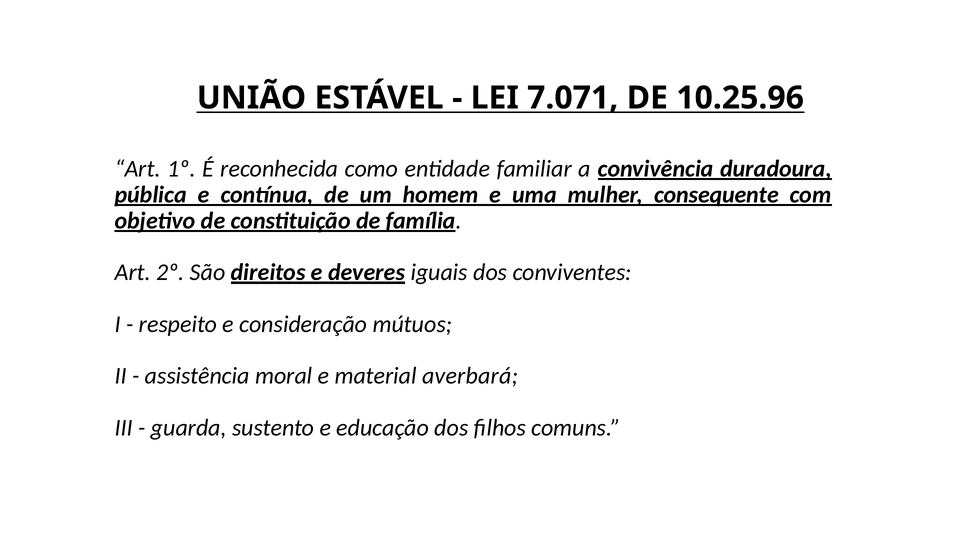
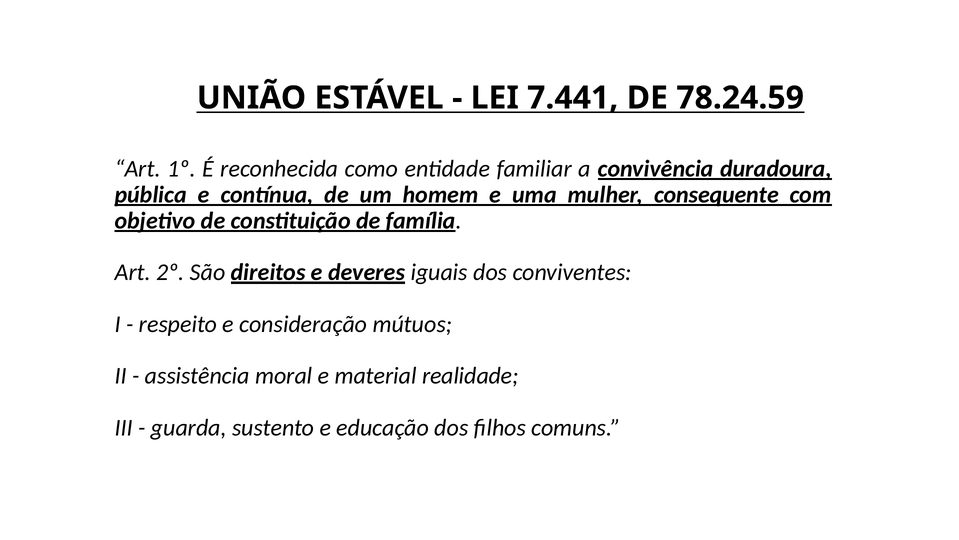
7.071: 7.071 -> 7.441 (573, 98)
10.25.96: 10.25.96 -> 78.24.59 (740, 98)
averbará: averbará -> realidade (470, 376)
